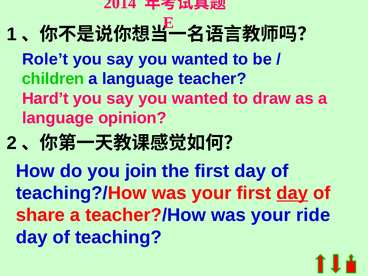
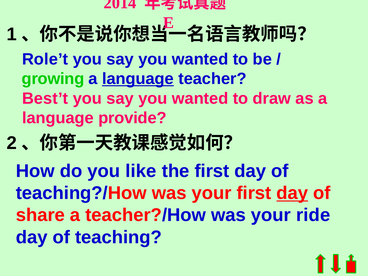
children: children -> growing (53, 79)
language underline: none -> present (138, 79)
Hard’t: Hard’t -> Best’t (45, 98)
opinion: opinion -> provide (132, 118)
join: join -> like (141, 171)
